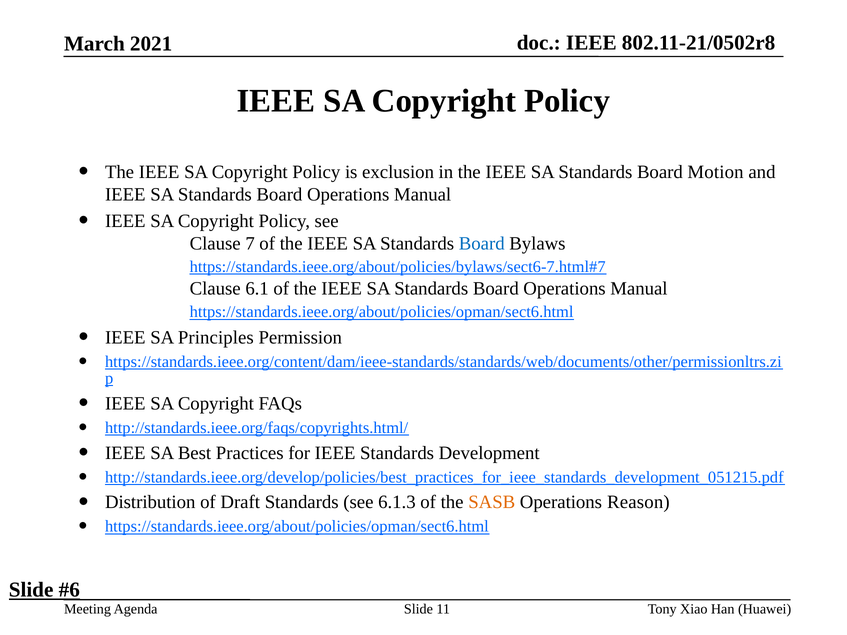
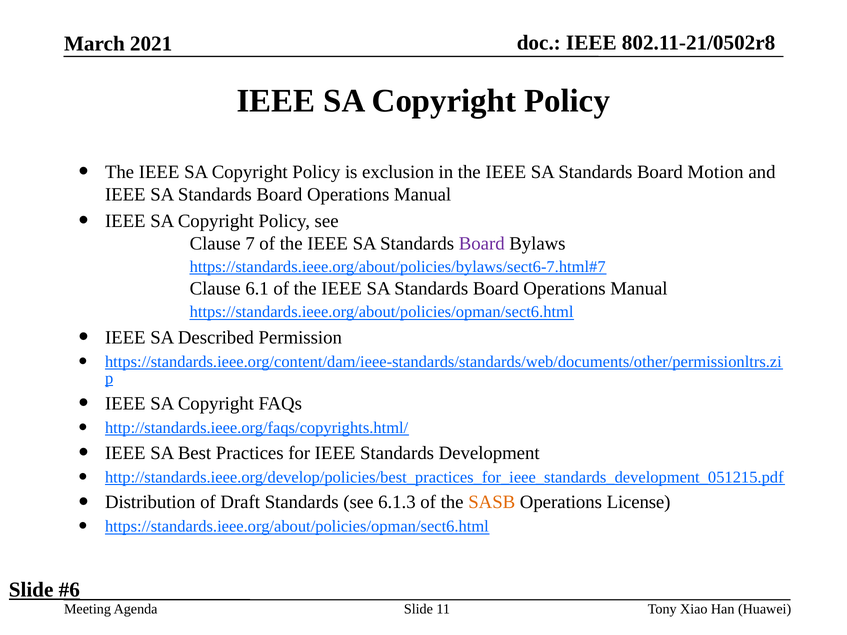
Board colour: blue -> purple (482, 244)
Principles: Principles -> Described (216, 338)
Reason: Reason -> License (639, 502)
